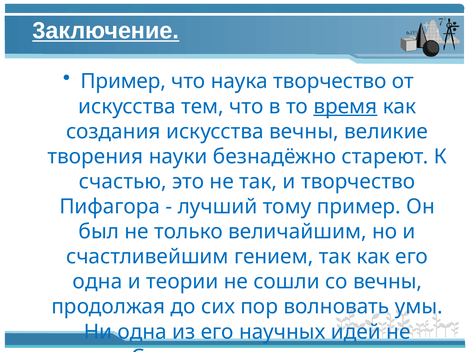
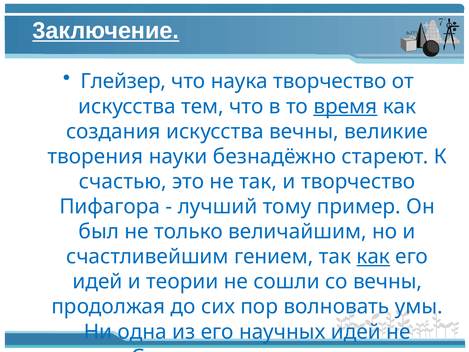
Пример: Пример -> Глейзер (123, 81)
как underline: none -> present (373, 256)
одна: одна -> идей (98, 282)
